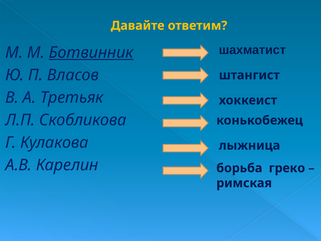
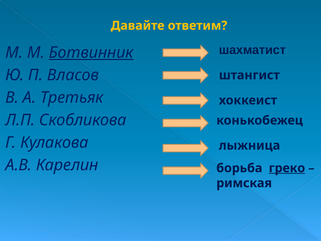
греко underline: none -> present (287, 168)
